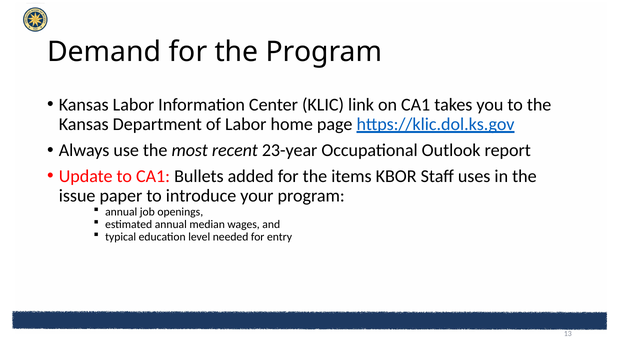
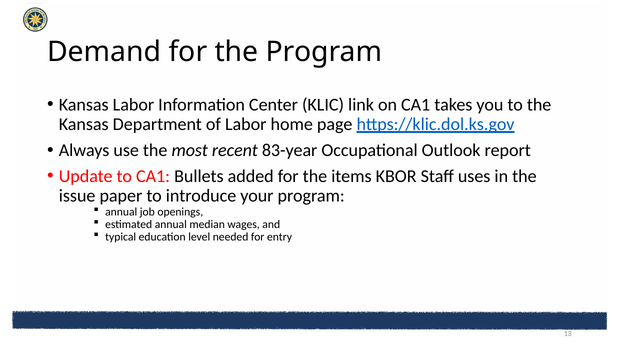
23-year: 23-year -> 83-year (290, 150)
